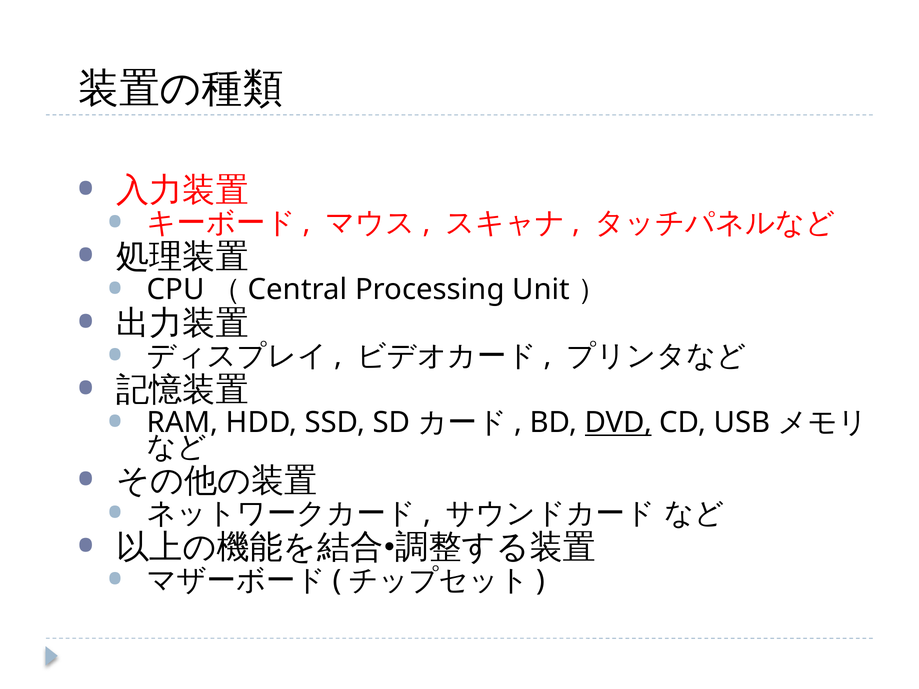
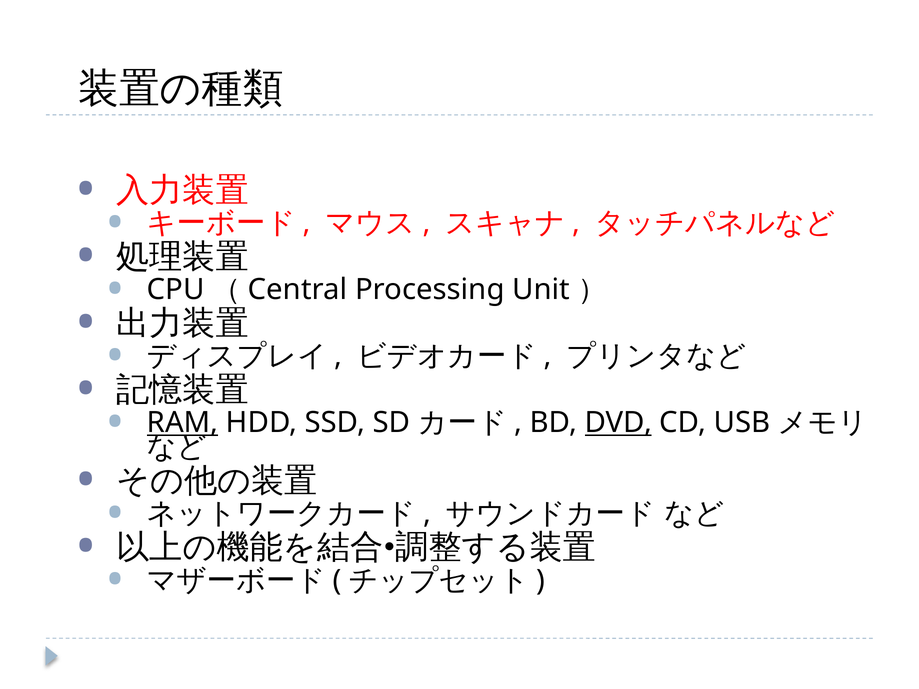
RAM underline: none -> present (182, 423)
